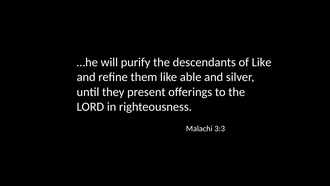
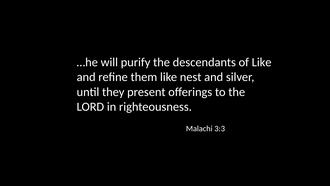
able: able -> nest (191, 77)
